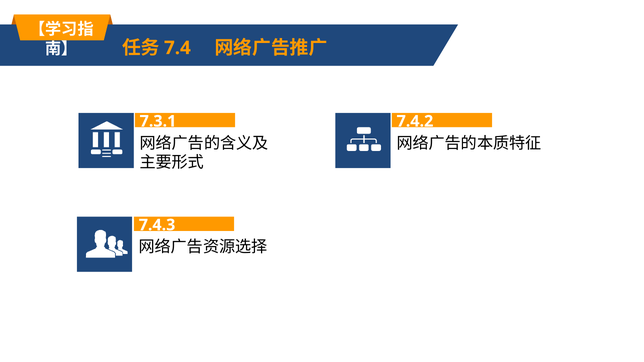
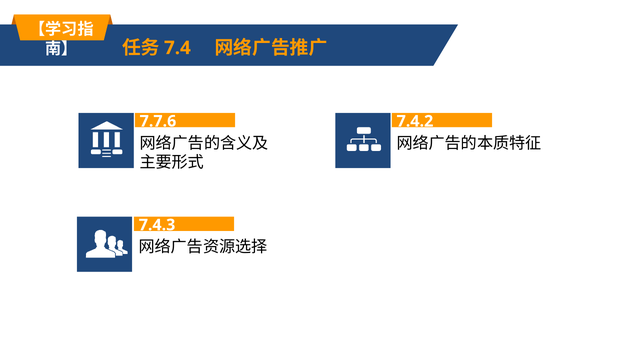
7.3.1: 7.3.1 -> 7.7.6 (158, 121)
